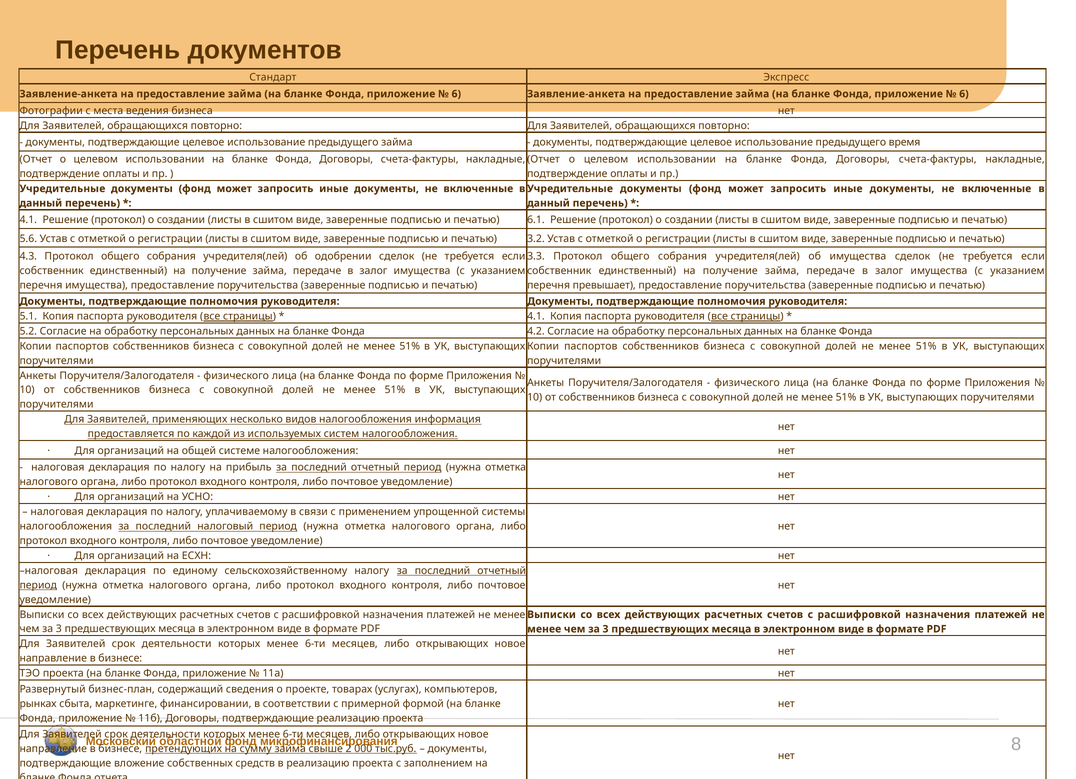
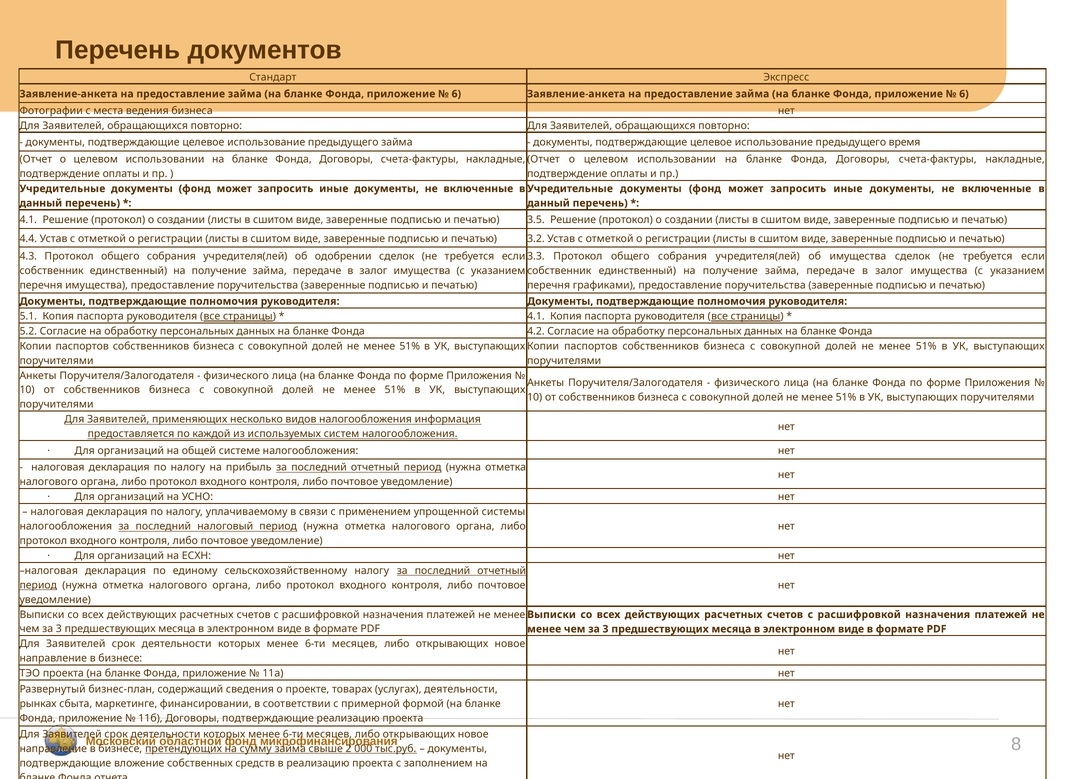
6.1: 6.1 -> 3.5 (536, 220)
5.6: 5.6 -> 4.4 (28, 239)
перечня превышает: превышает -> графиками (604, 285)
услугах компьютеров: компьютеров -> деятельности (461, 690)
